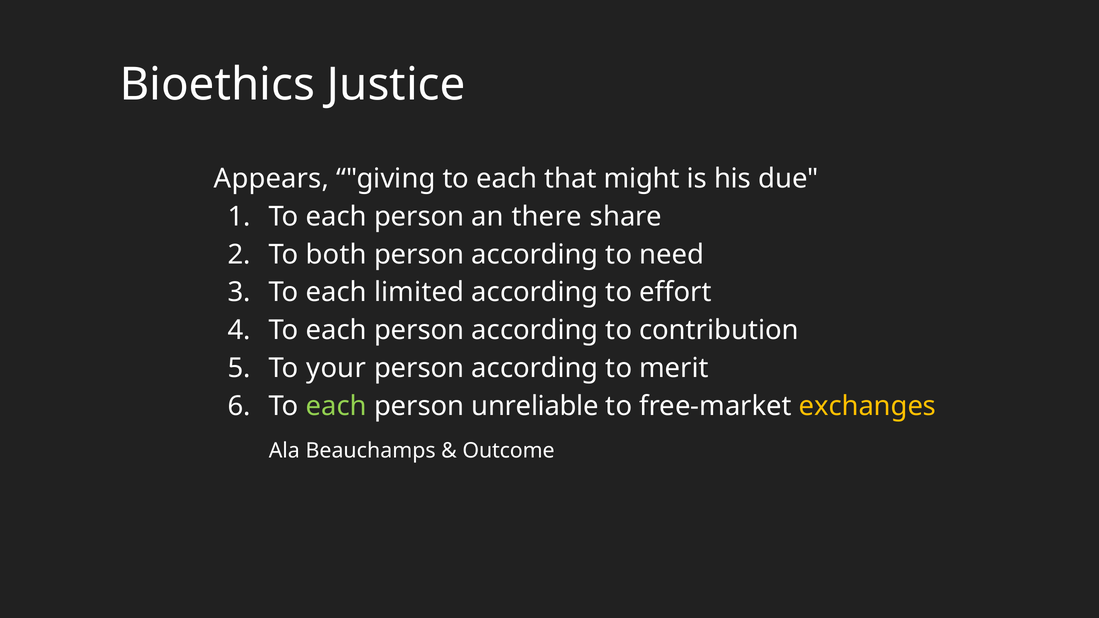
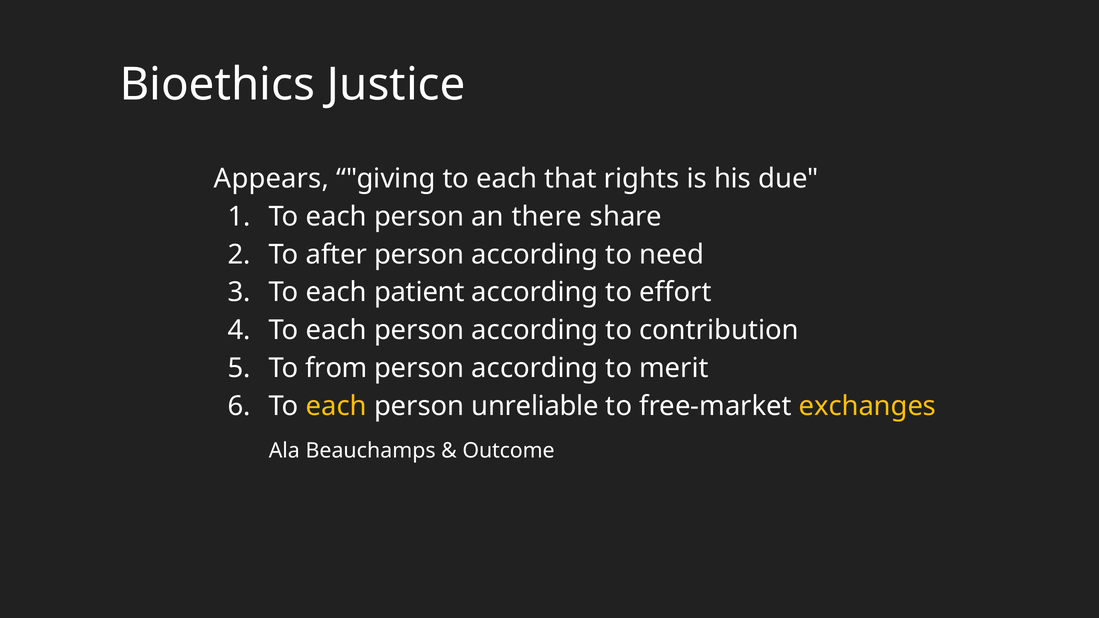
might: might -> rights (642, 179)
both: both -> after (336, 255)
limited: limited -> patient (419, 292)
your: your -> from (336, 368)
each colour: light green -> yellow (336, 406)
